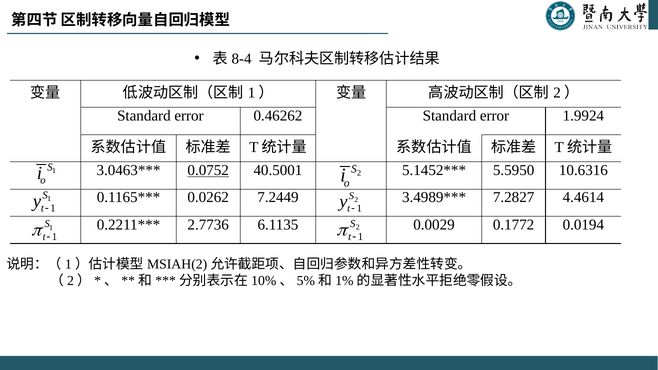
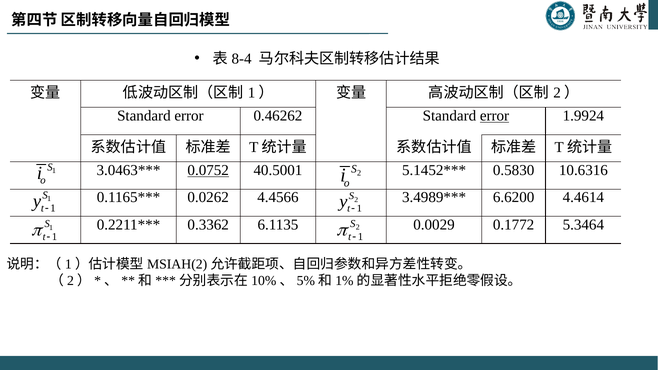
error underline: none -> present (495, 116)
5.5950: 5.5950 -> 0.5830 (514, 170)
7.2449: 7.2449 -> 4.4566 (278, 198)
7.2827: 7.2827 -> 6.6200 (514, 198)
2.7736: 2.7736 -> 0.3362 (208, 225)
0.0194: 0.0194 -> 5.3464 (583, 225)
